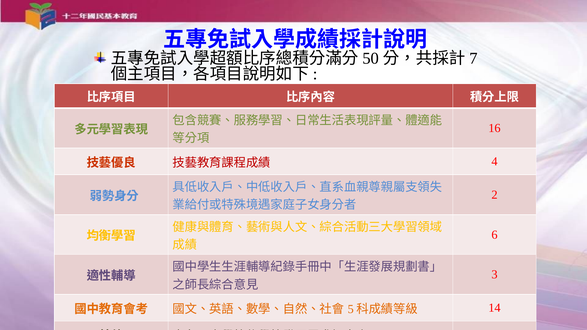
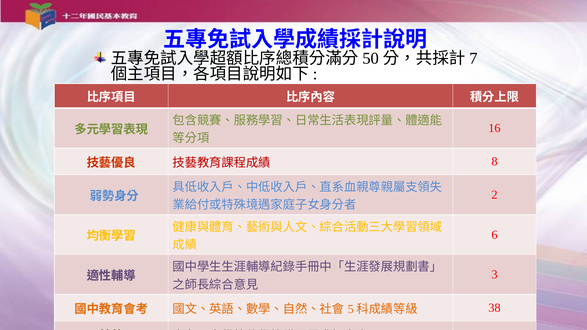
4: 4 -> 8 (495, 162)
14: 14 -> 38 (494, 308)
